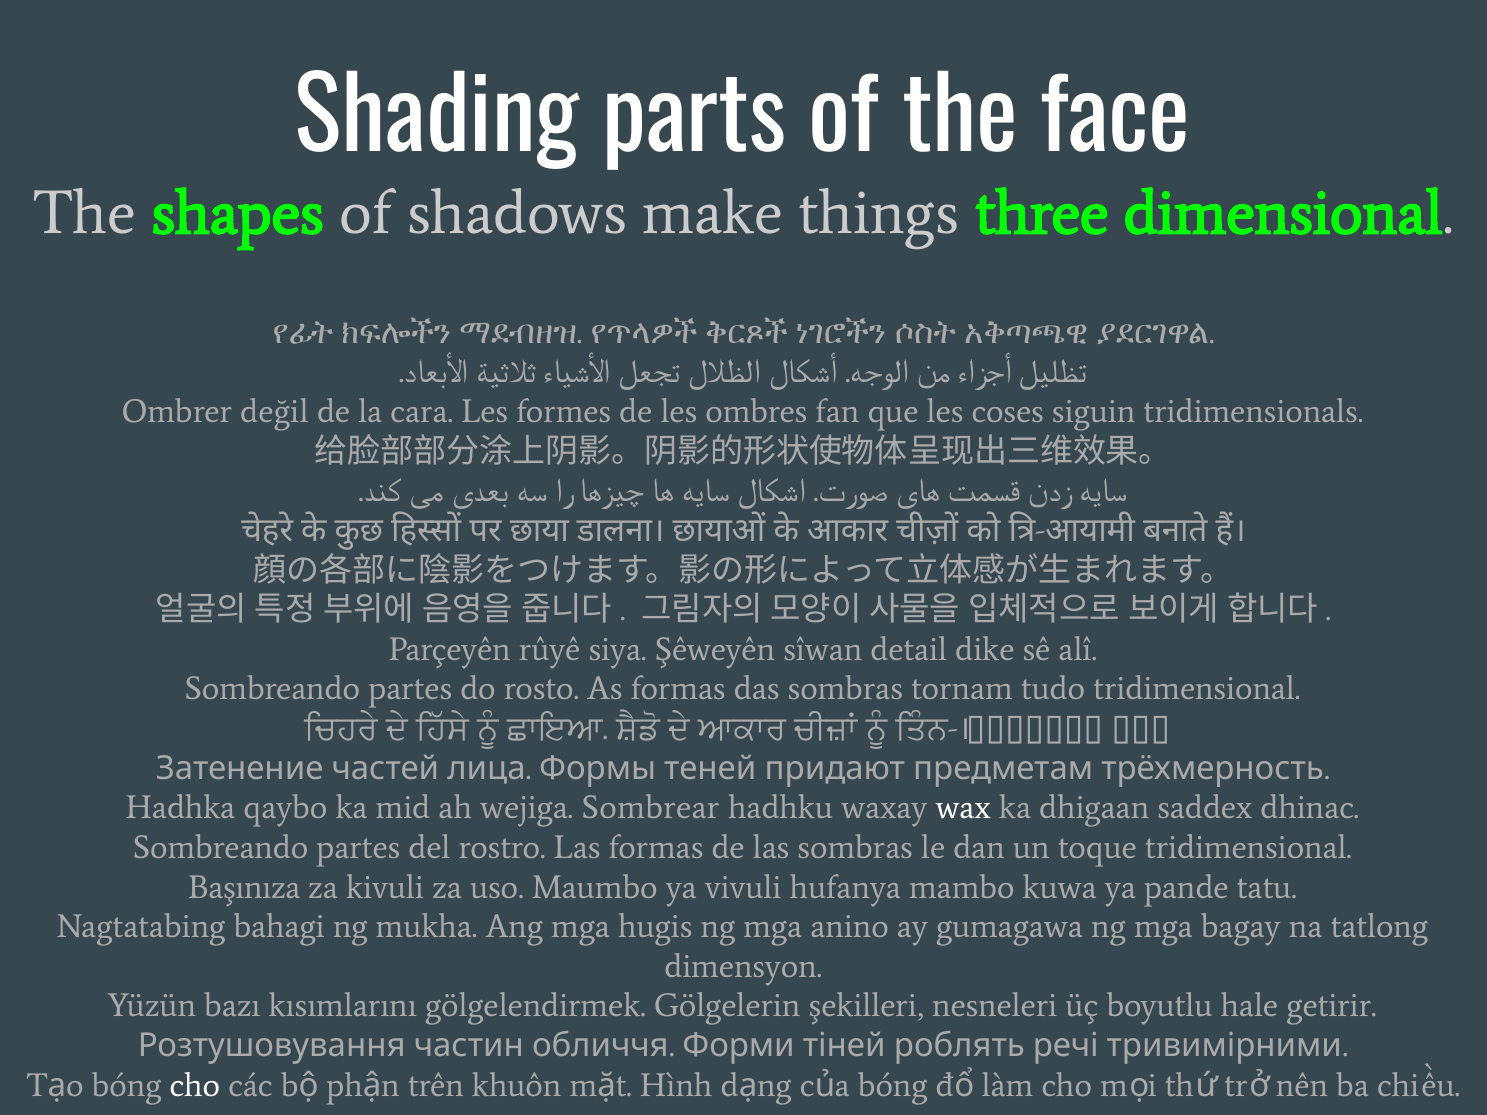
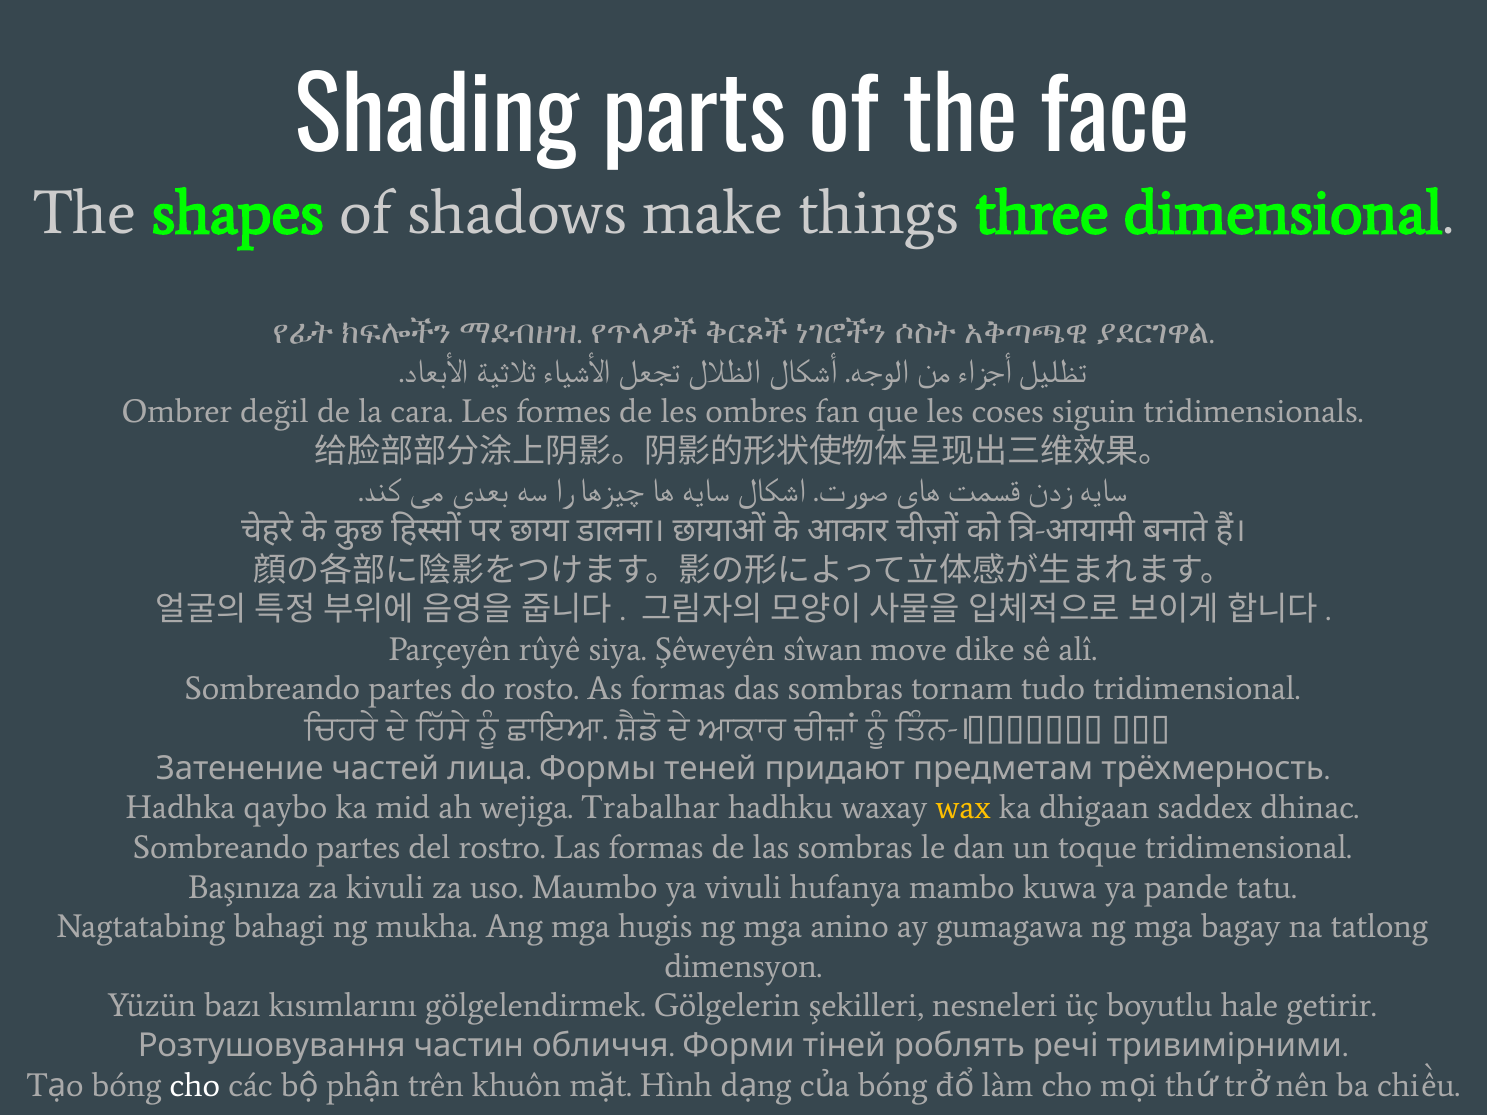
detail: detail -> move (909, 650)
Sombrear: Sombrear -> Trabalhar (651, 808)
wax colour: white -> yellow (963, 808)
